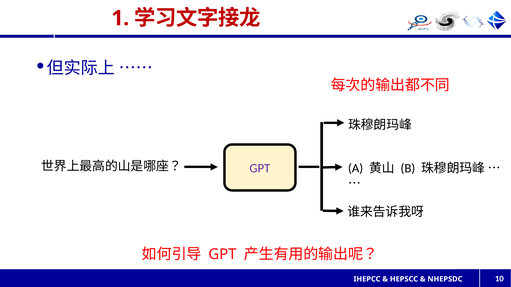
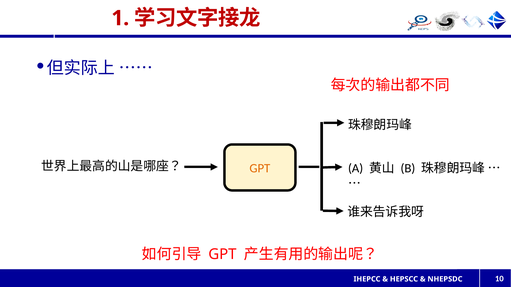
GPT colour: purple -> orange (260, 169)
